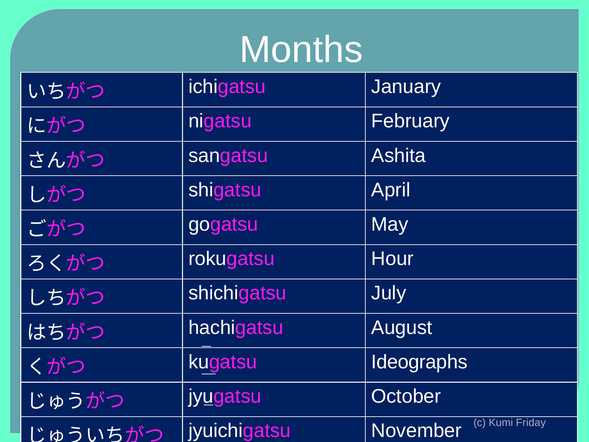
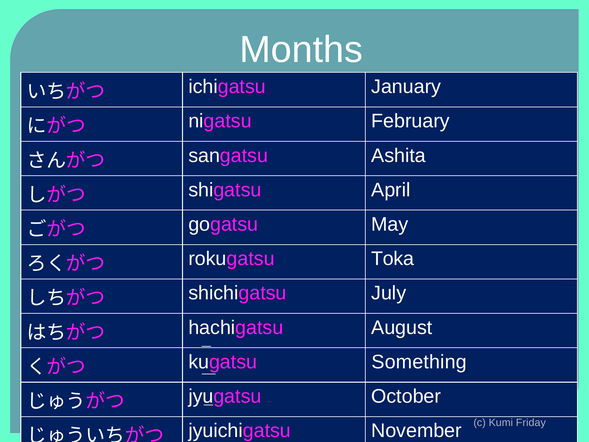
Hour: Hour -> Toka (393, 259)
Ideographs: Ideographs -> Something (419, 362)
